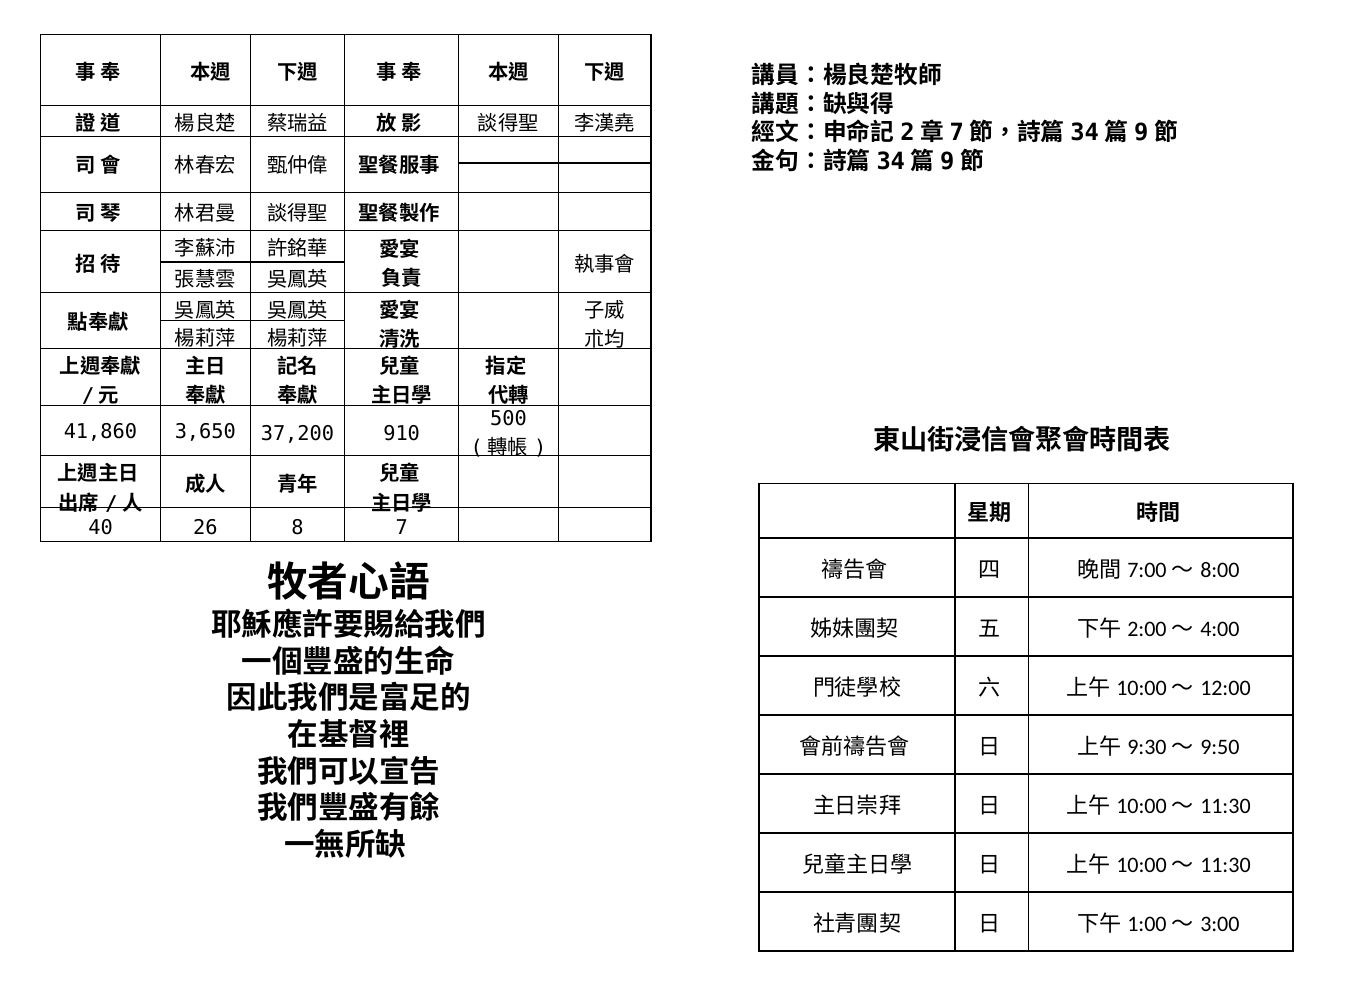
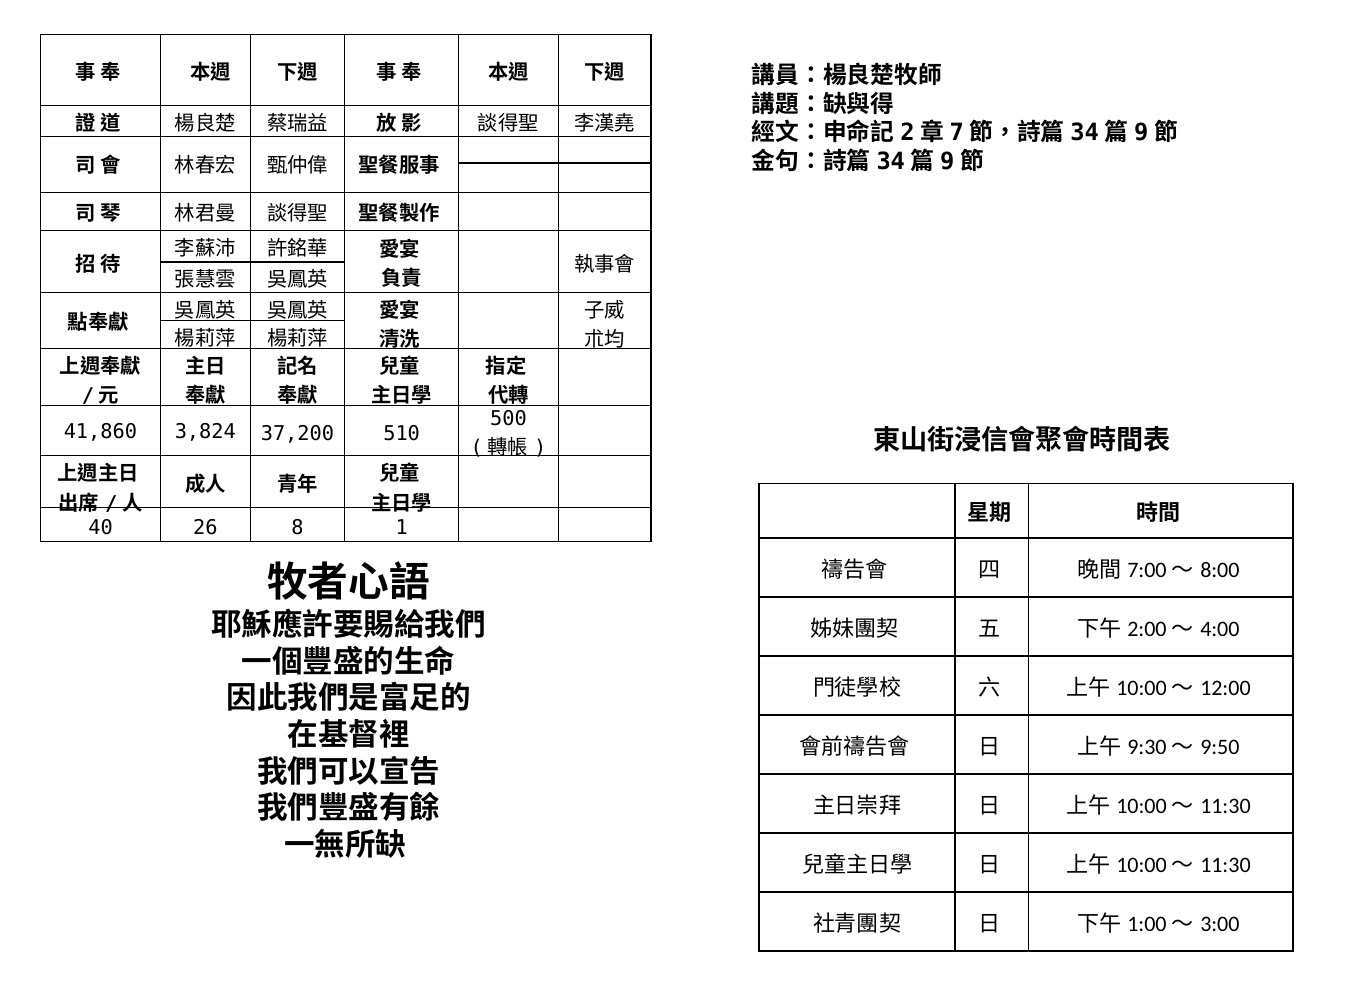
3,650: 3,650 -> 3,824 (205, 431)
910: 910 -> 510 (402, 433)
7: 7 -> 1 (402, 527)
